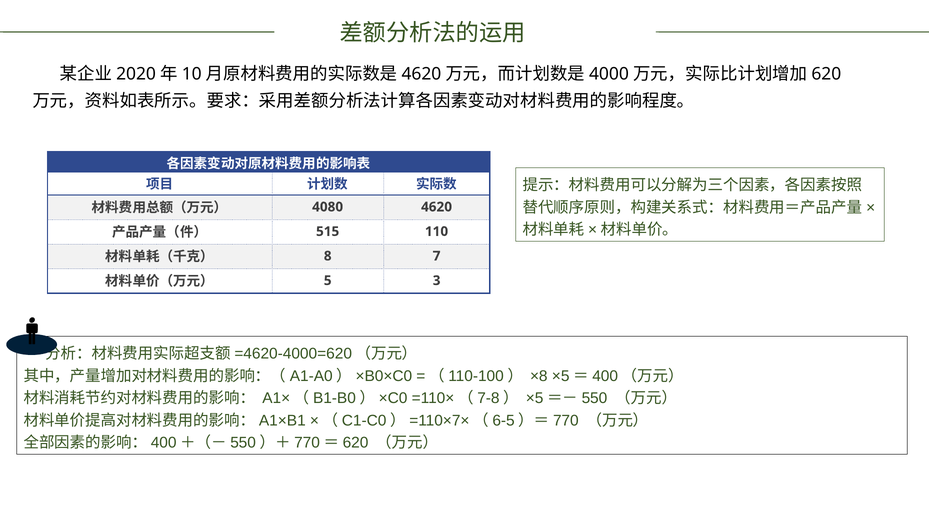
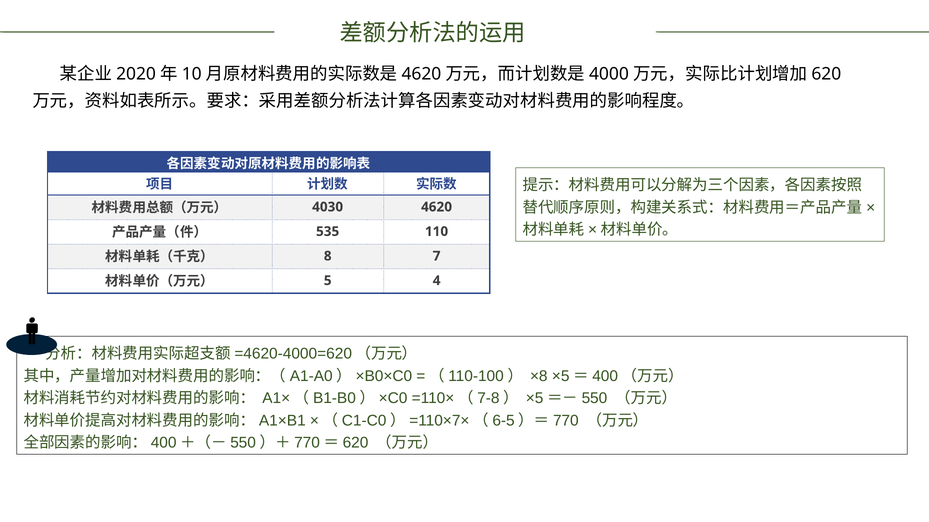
4080: 4080 -> 4030 (328, 207)
515: 515 -> 535 (328, 232)
3: 3 -> 4 (437, 281)
